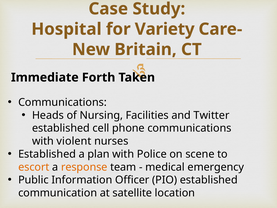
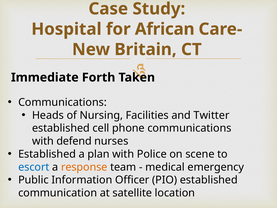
Variety: Variety -> African (165, 29)
violent: violent -> defend (74, 141)
escort colour: orange -> blue (34, 167)
